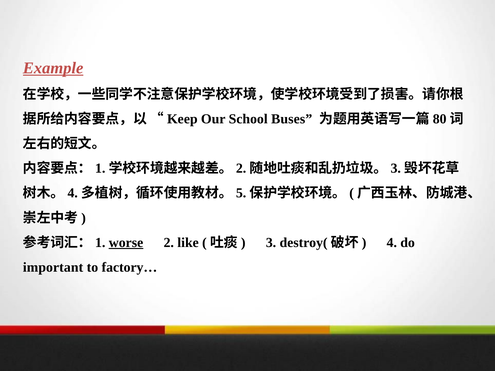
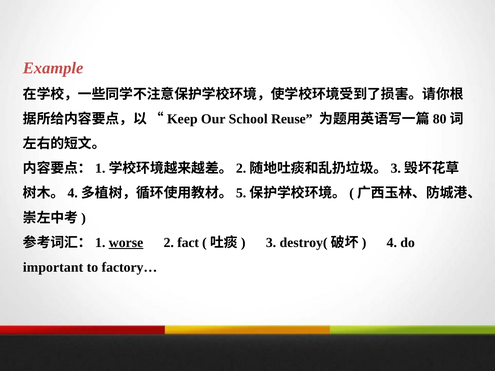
Example underline: present -> none (53, 68)
Buses: Buses -> Reuse (292, 119)
like: like -> fact (188, 243)
